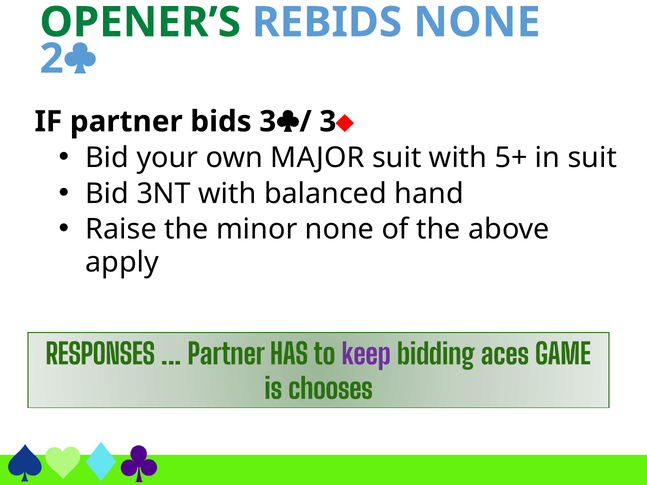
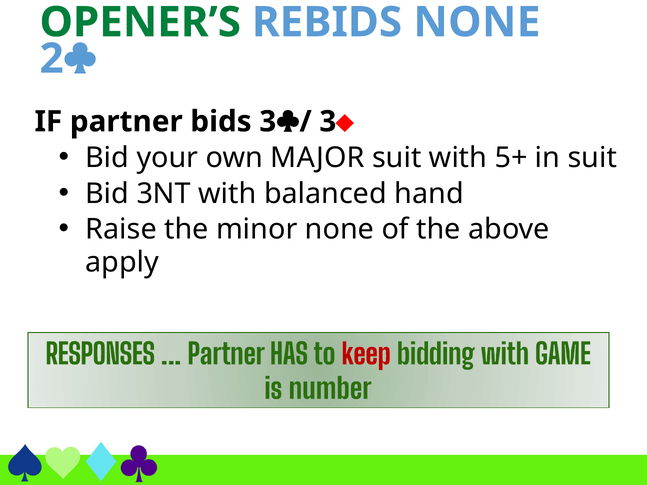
keep colour: purple -> red (366, 355)
bidding aces: aces -> with (505, 355)
chooses: chooses -> number (330, 390)
